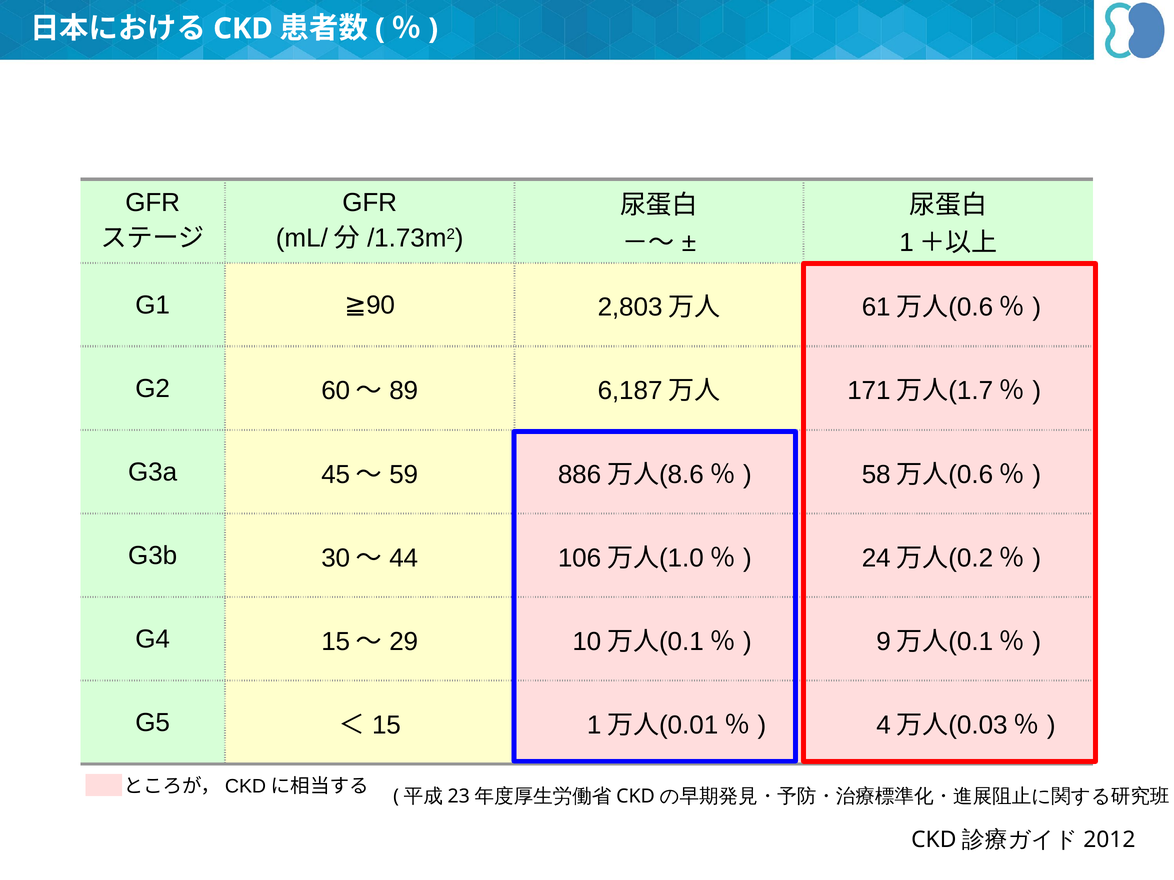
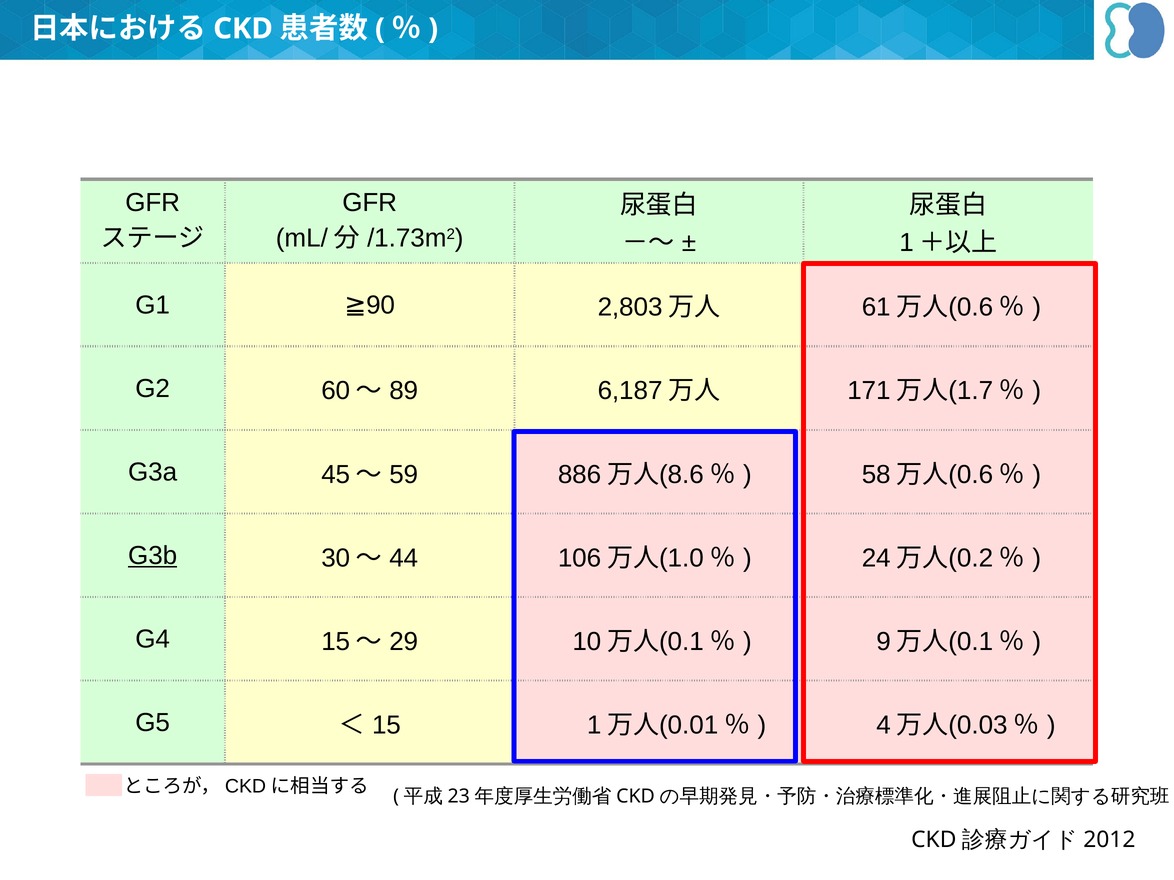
G3b underline: none -> present (153, 556)
